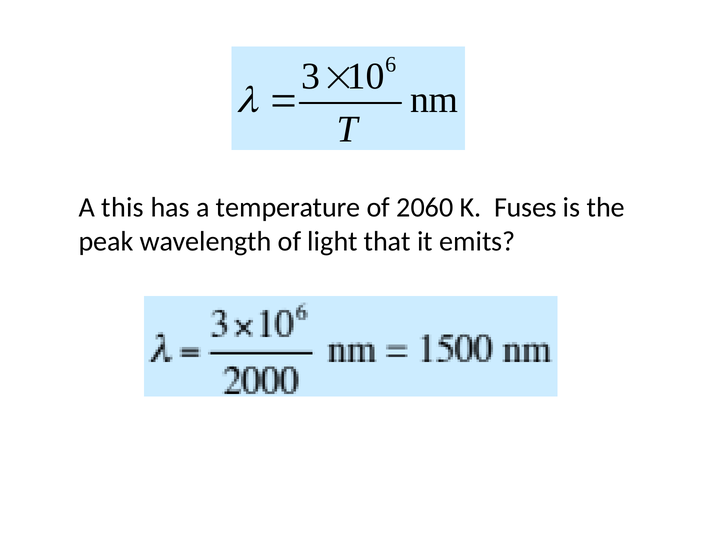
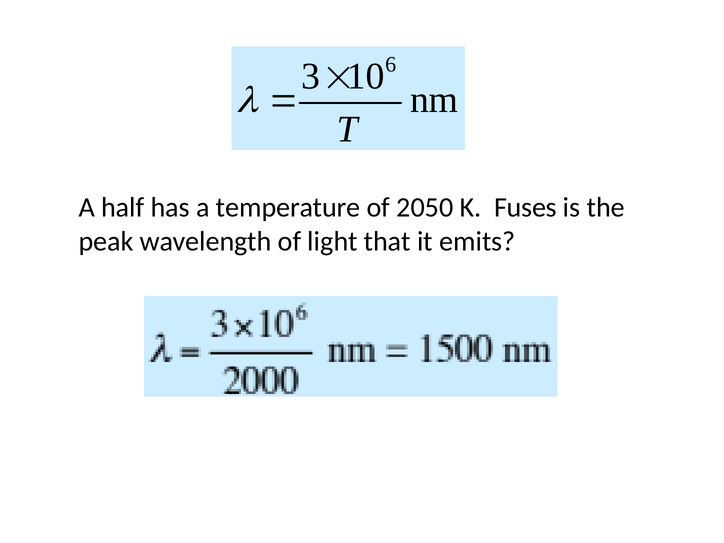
this: this -> half (123, 207)
2060: 2060 -> 2050 (425, 207)
